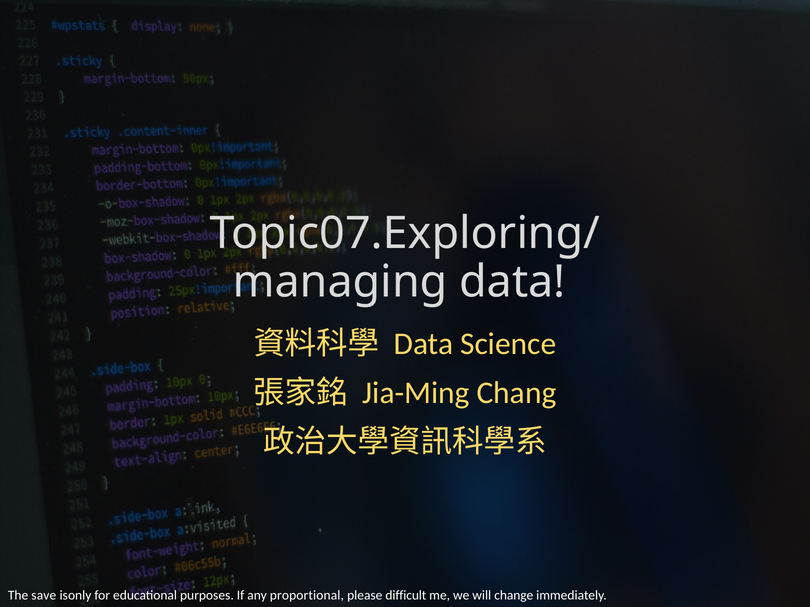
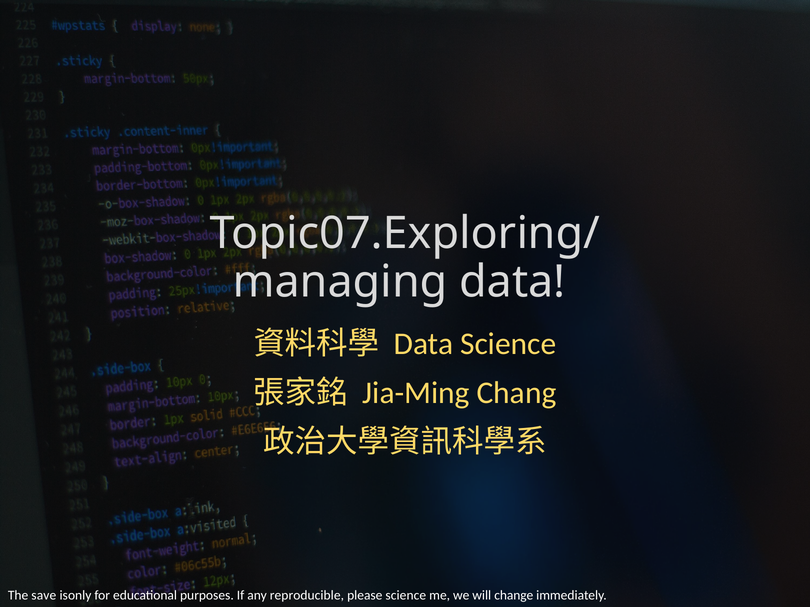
proportional: proportional -> reproducible (307, 596)
please difficult: difficult -> science (406, 596)
